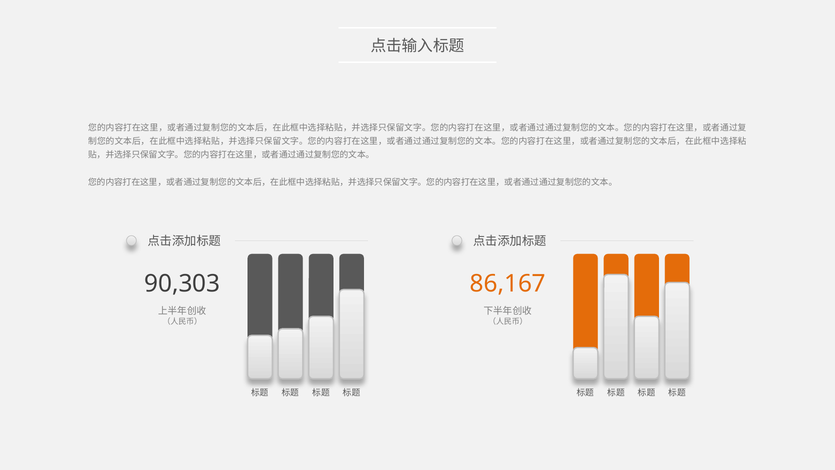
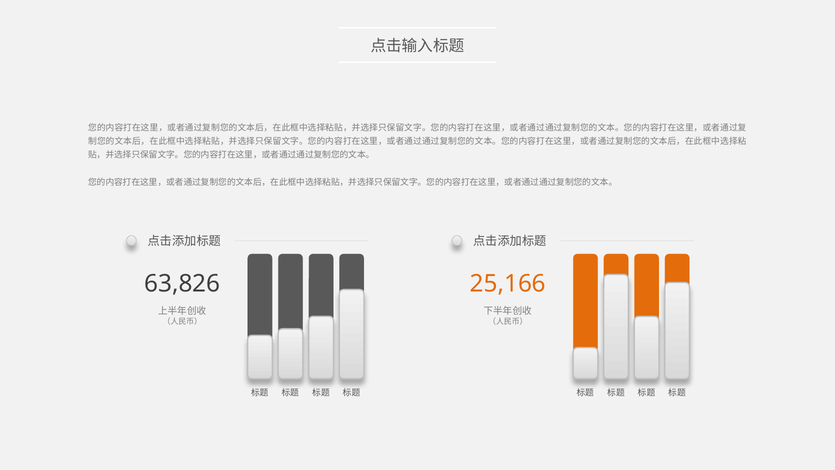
90,303: 90,303 -> 63,826 (182, 284)
86,167: 86,167 -> 25,166 (508, 284)
